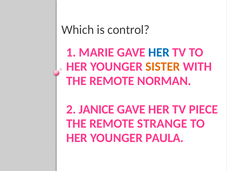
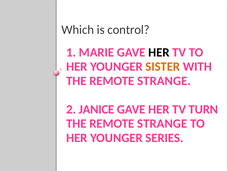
HER colour: blue -> black (159, 52)
NORMAN: NORMAN -> STRANGE (164, 81)
PIECE: PIECE -> TURN (203, 109)
PAULA: PAULA -> SERIES (164, 137)
